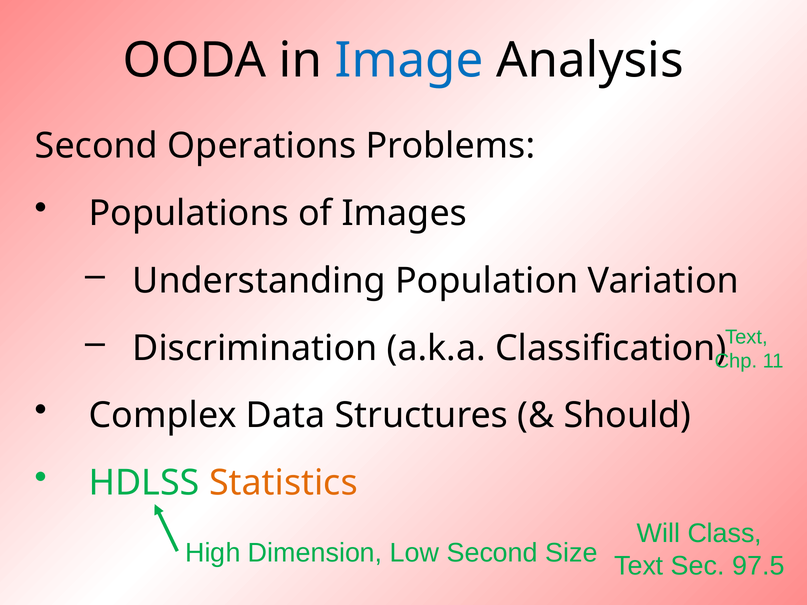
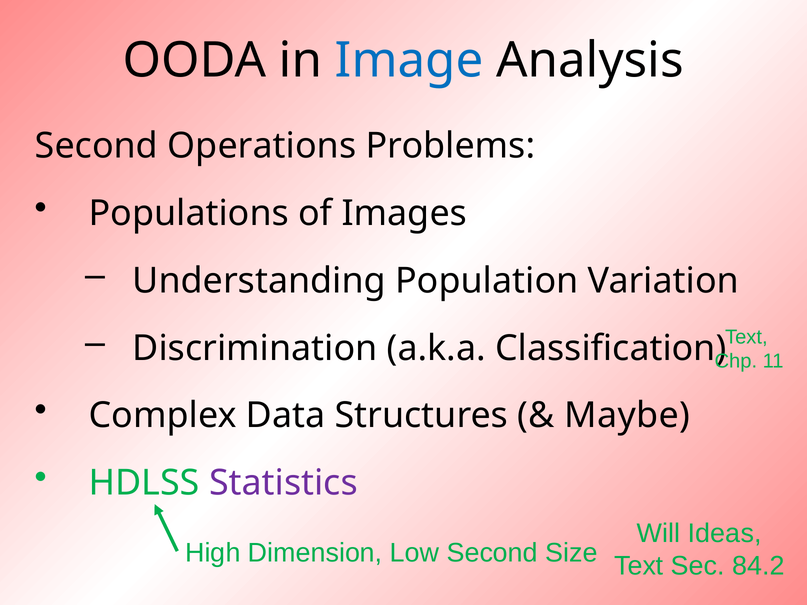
Should: Should -> Maybe (627, 416)
Statistics colour: orange -> purple (283, 483)
Class: Class -> Ideas (725, 534)
97.5: 97.5 -> 84.2 (758, 566)
